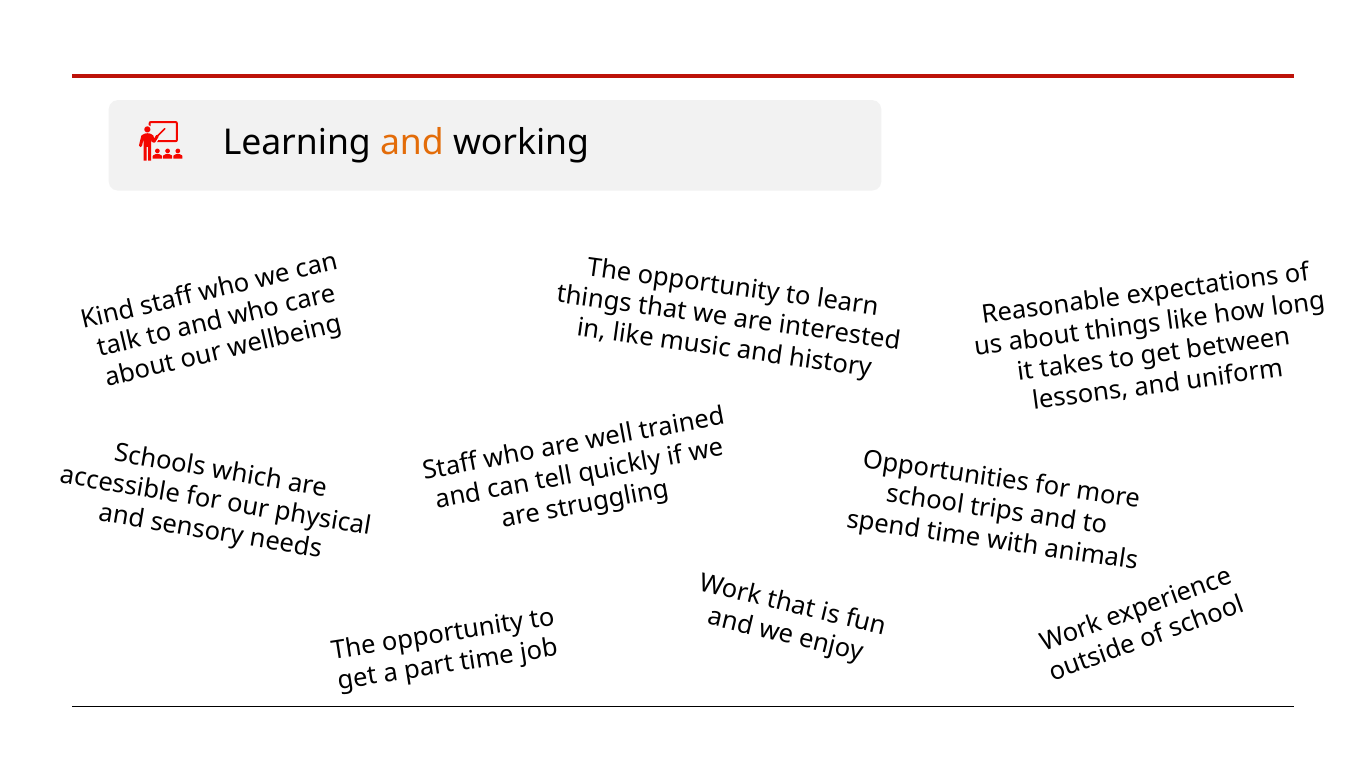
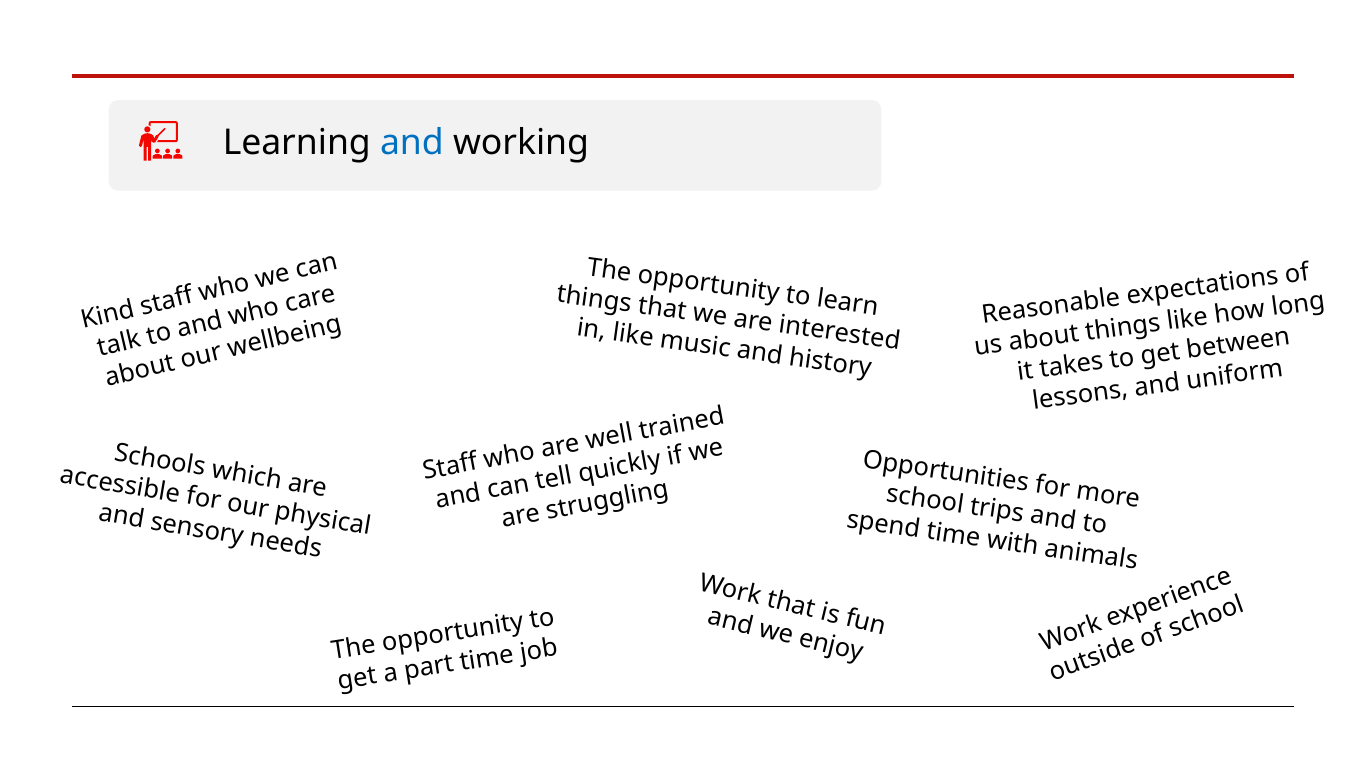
and colour: orange -> blue (412, 143)
